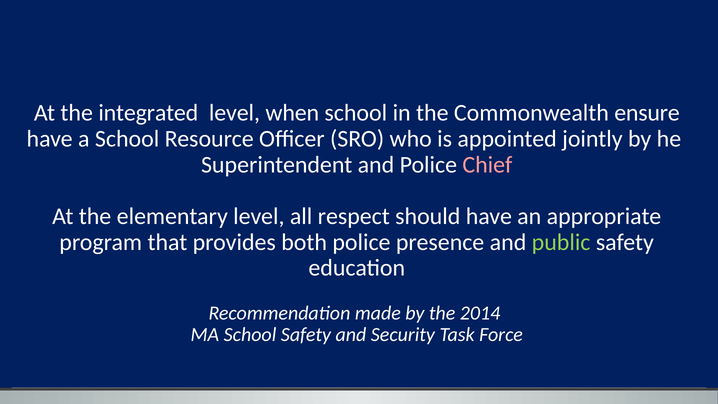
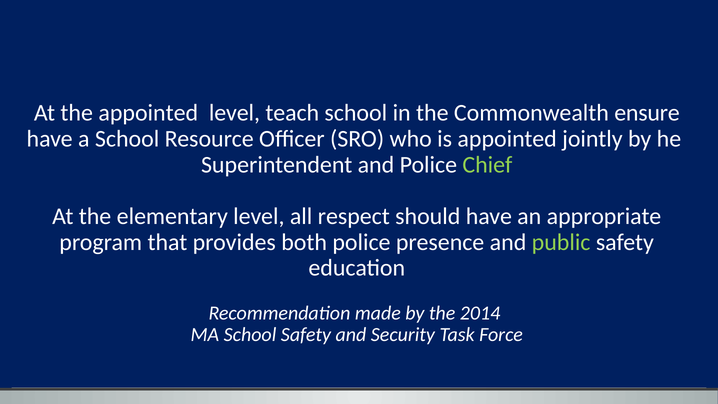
the integrated: integrated -> appointed (148, 113)
when: when -> teach (292, 113)
Chief colour: pink -> light green (487, 165)
